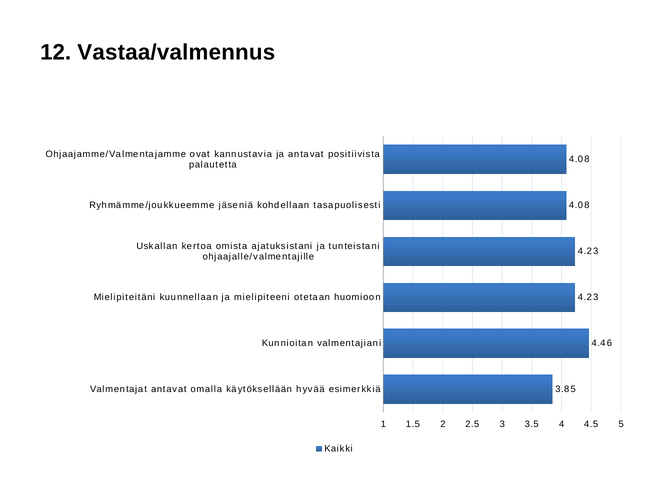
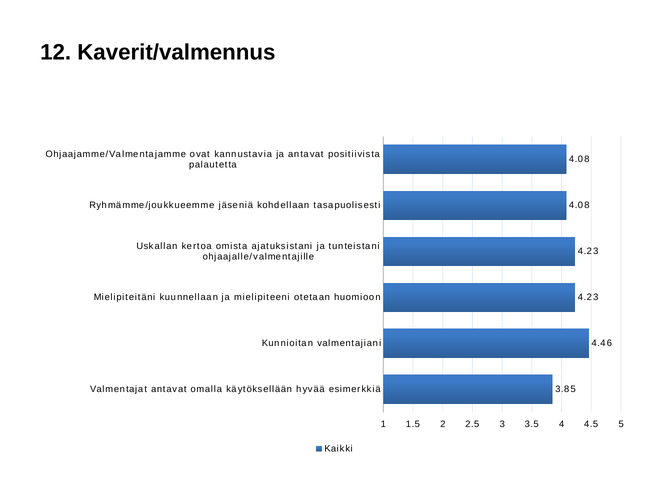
Vastaa/valmennus: Vastaa/valmennus -> Kaverit/valmennus (176, 52)
